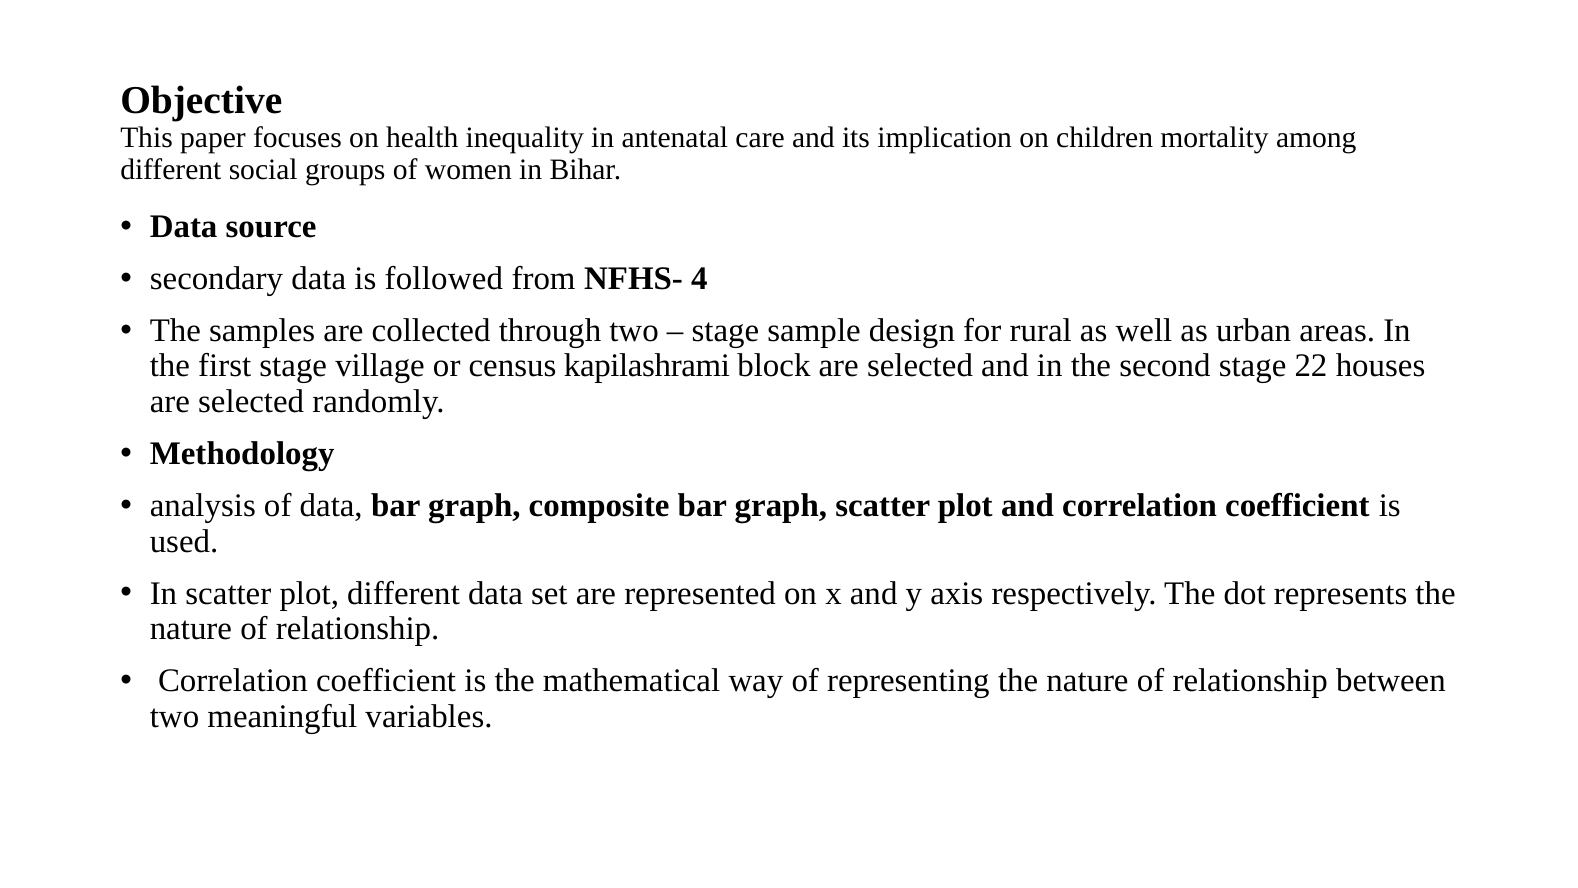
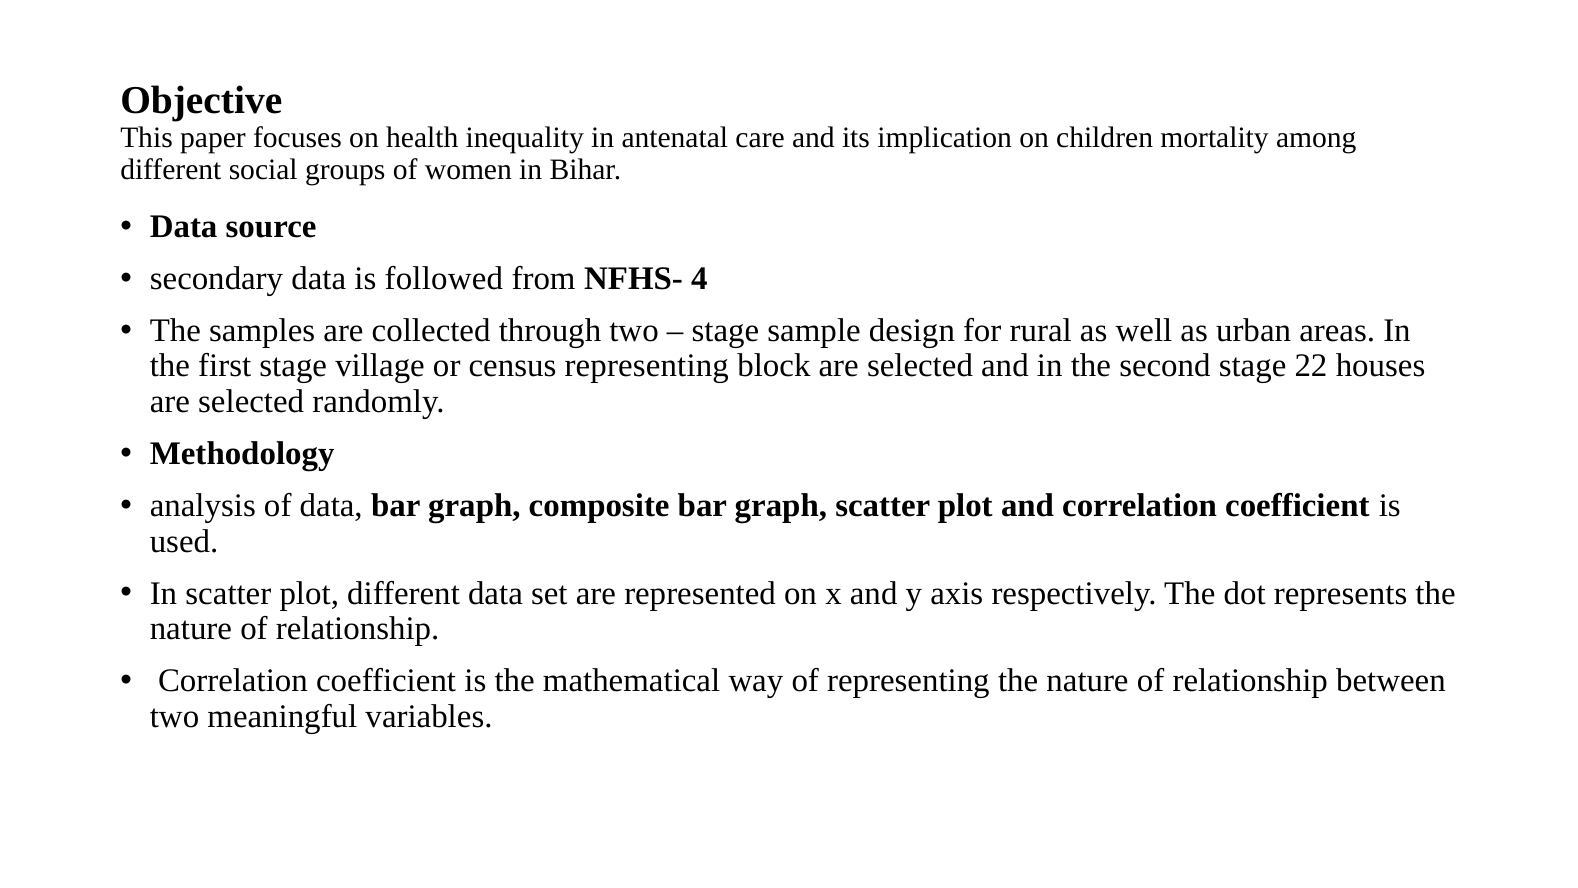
census kapilashrami: kapilashrami -> representing (647, 366)
